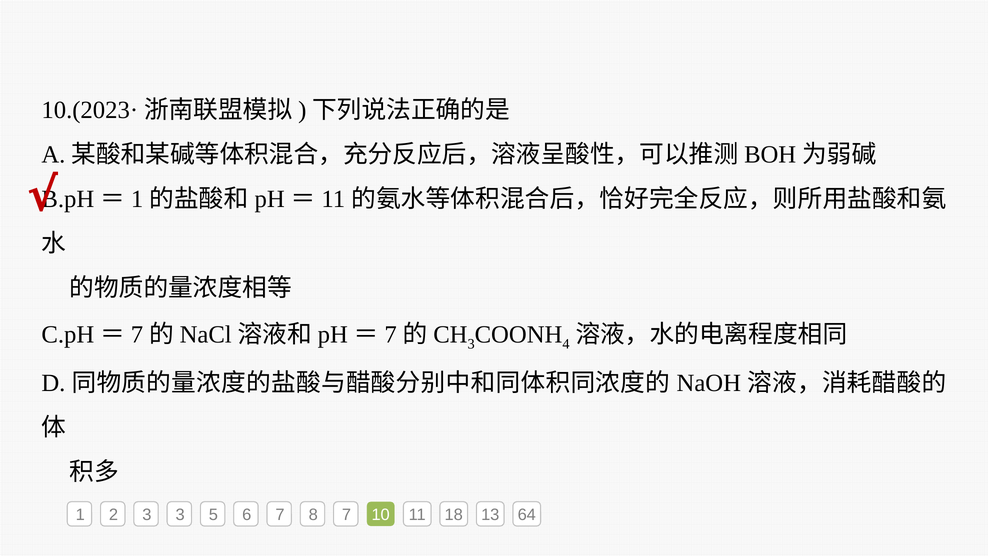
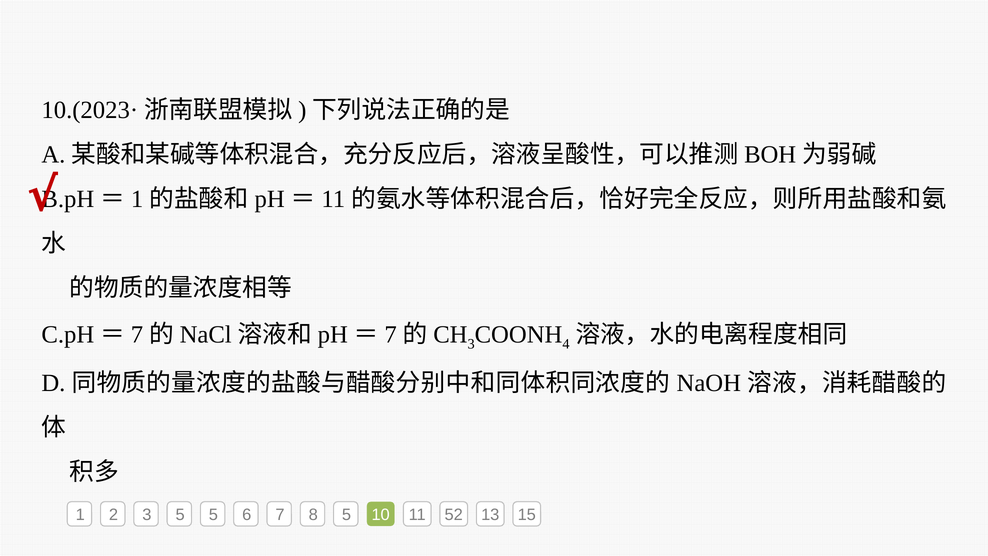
3 3: 3 -> 5 (180, 515)
8 7: 7 -> 5 (347, 515)
18: 18 -> 52 (454, 515)
64: 64 -> 15 (527, 515)
